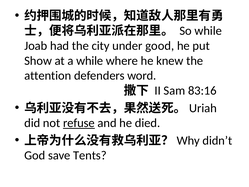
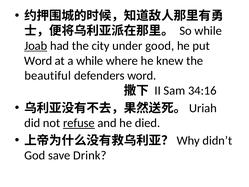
Joab underline: none -> present (36, 46)
Show: Show -> Word (38, 61)
attention: attention -> beautiful (48, 76)
83:16: 83:16 -> 34:16 (202, 91)
Tents: Tents -> Drink (90, 155)
